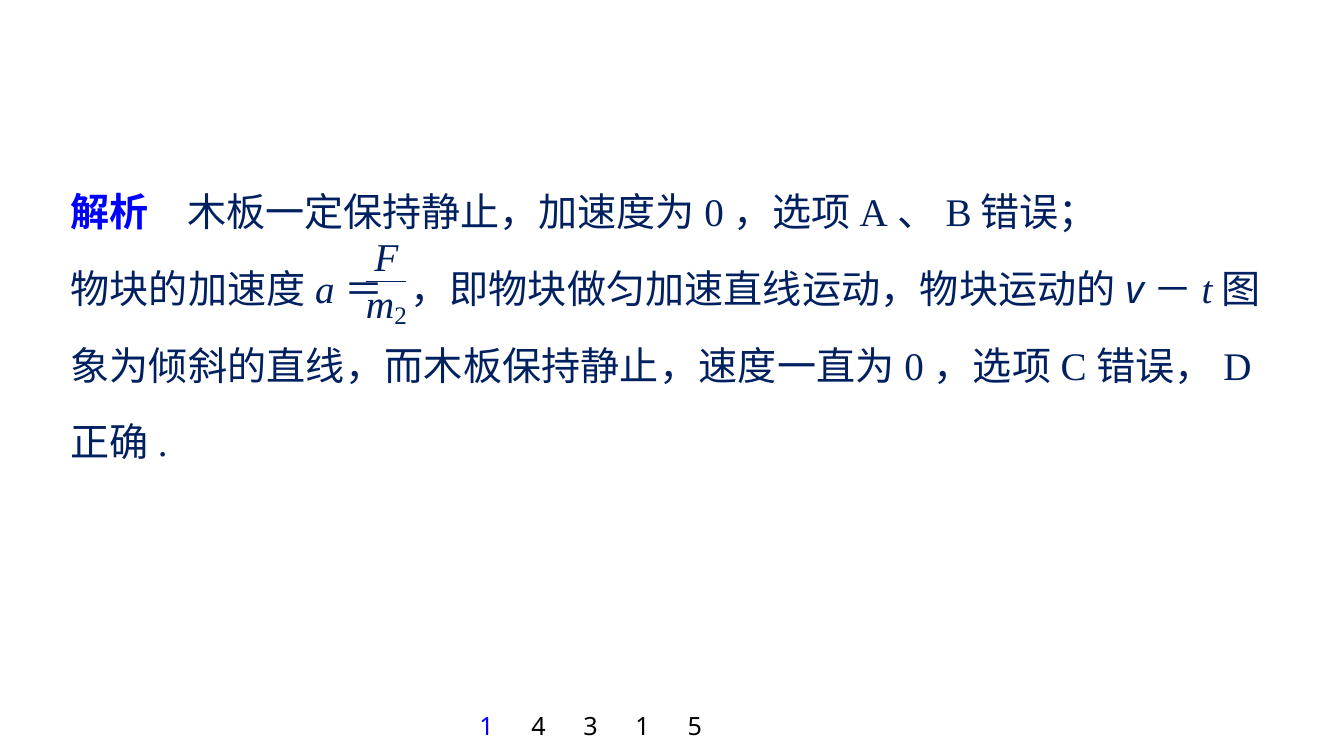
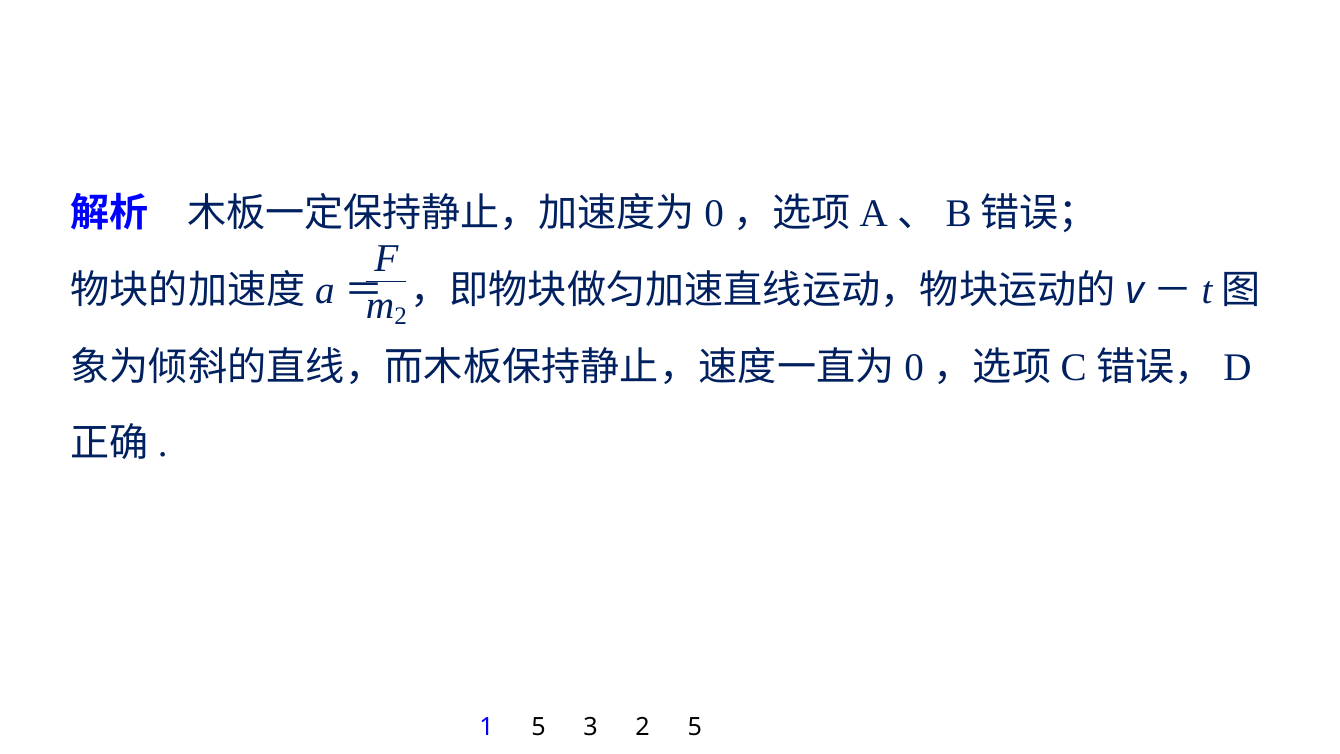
1 4: 4 -> 5 (539, 727)
3 1: 1 -> 2 (643, 727)
